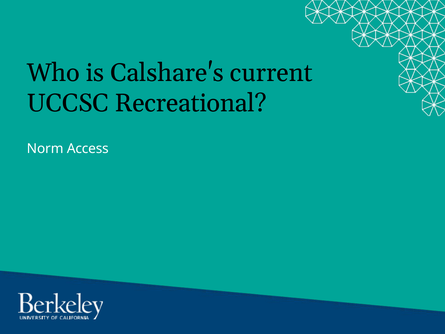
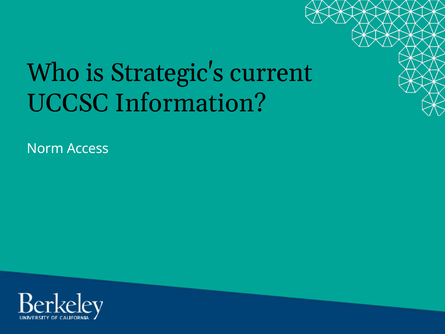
Calshare's: Calshare's -> Strategic's (167, 73)
Recreational: Recreational -> Information (191, 103)
